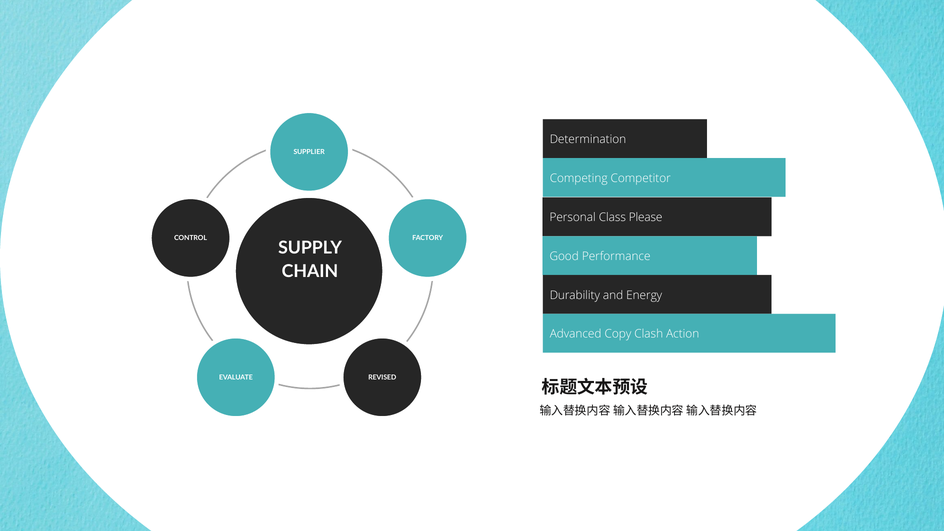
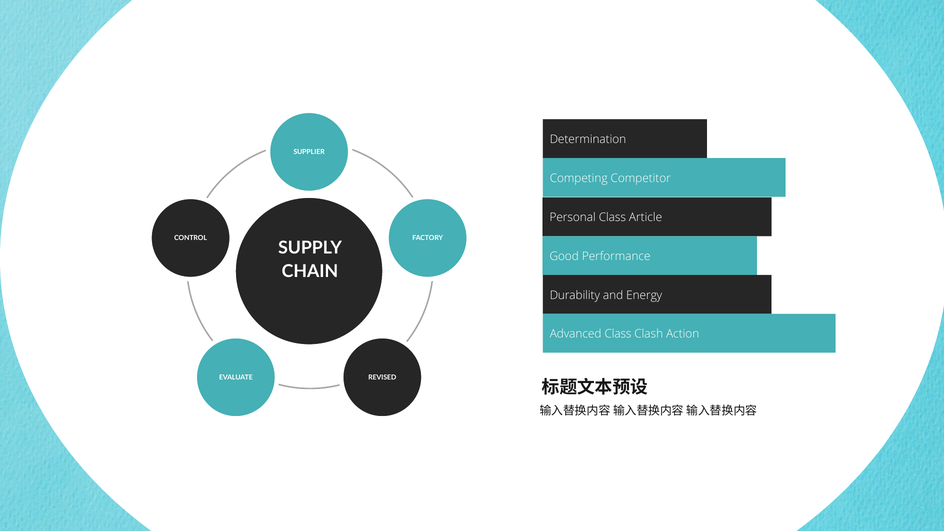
Please: Please -> Article (646, 218)
Advanced Copy: Copy -> Class (618, 334)
